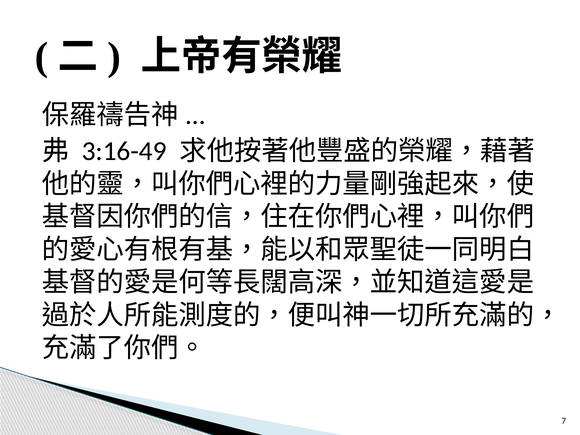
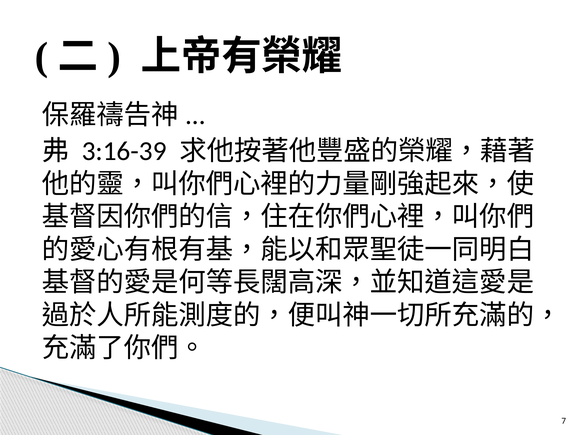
3:16-49: 3:16-49 -> 3:16-39 (124, 151)
